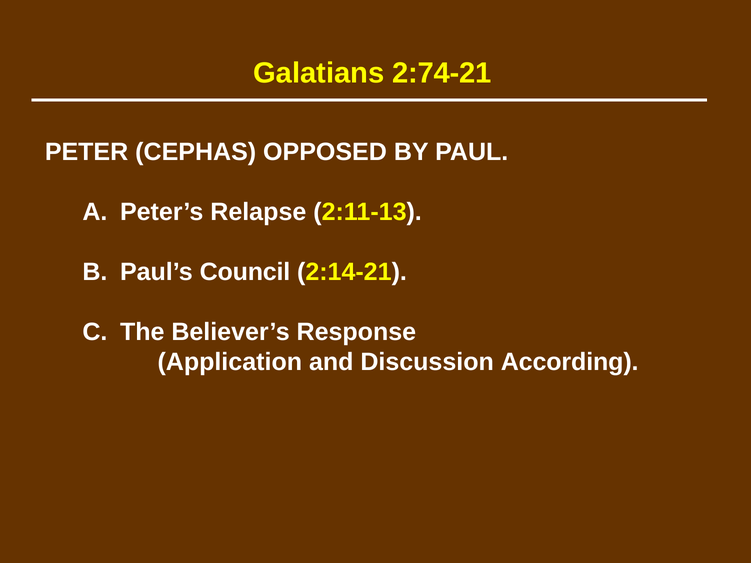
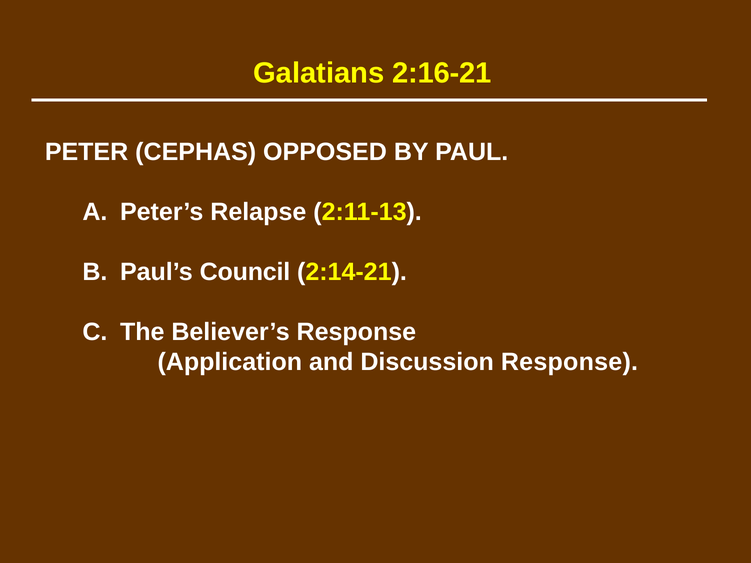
2:74-21: 2:74-21 -> 2:16-21 (442, 73)
Discussion According: According -> Response (569, 362)
